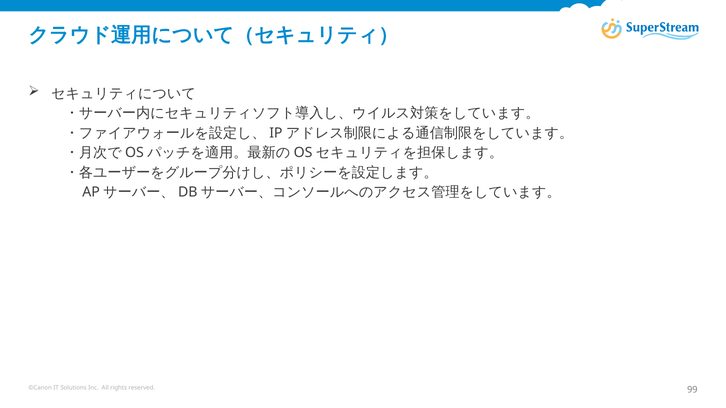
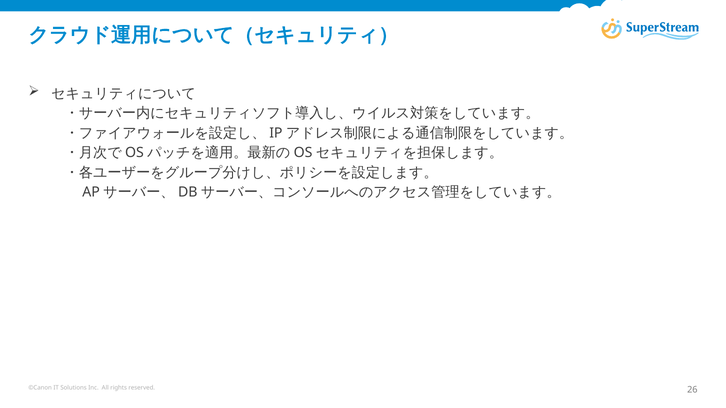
99: 99 -> 26 (692, 390)
